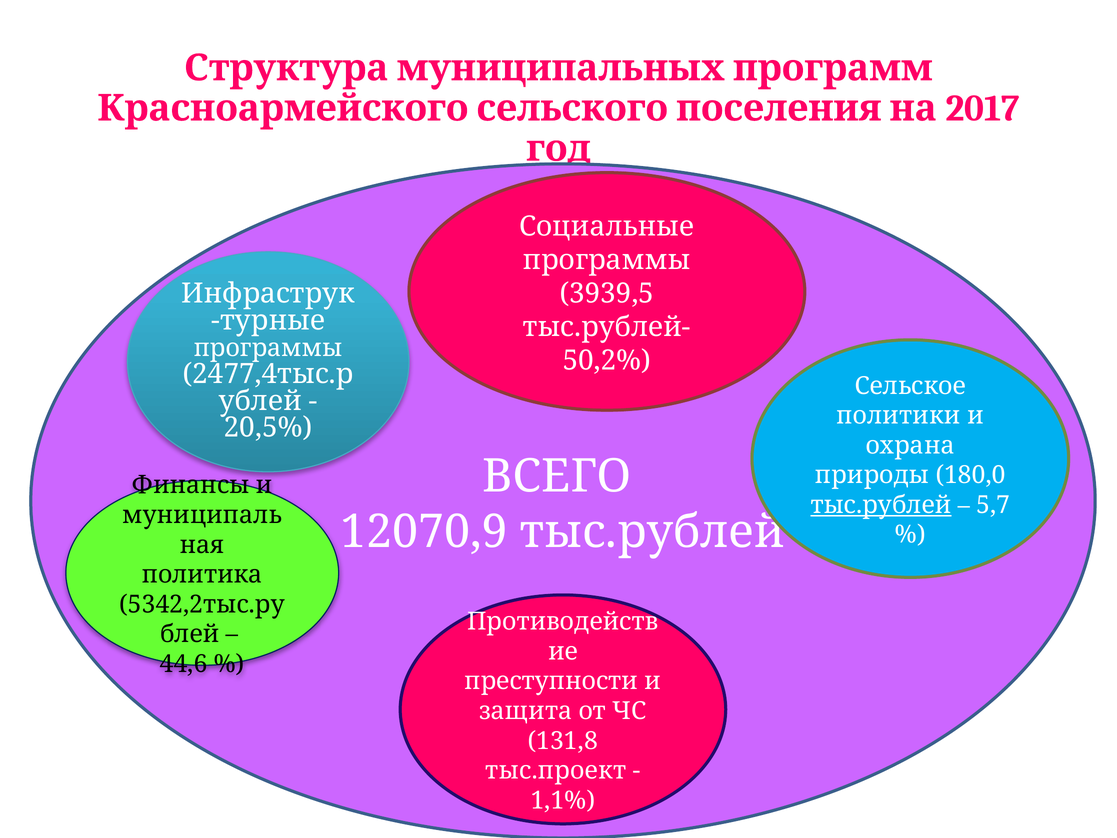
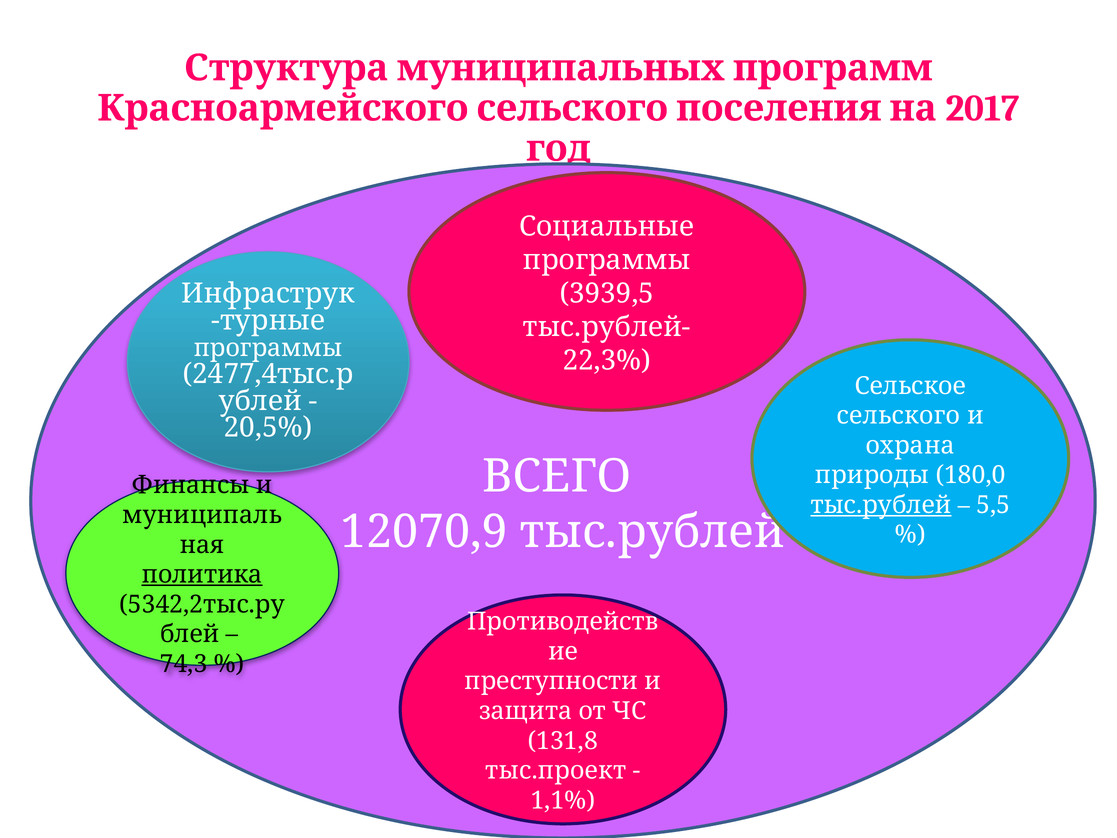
50,2%: 50,2% -> 22,3% (607, 360)
политики: политики -> сельского (898, 416)
5,7: 5,7 -> 5,5 (993, 505)
политика underline: none -> present (202, 574)
44,6: 44,6 -> 74,3 (184, 664)
